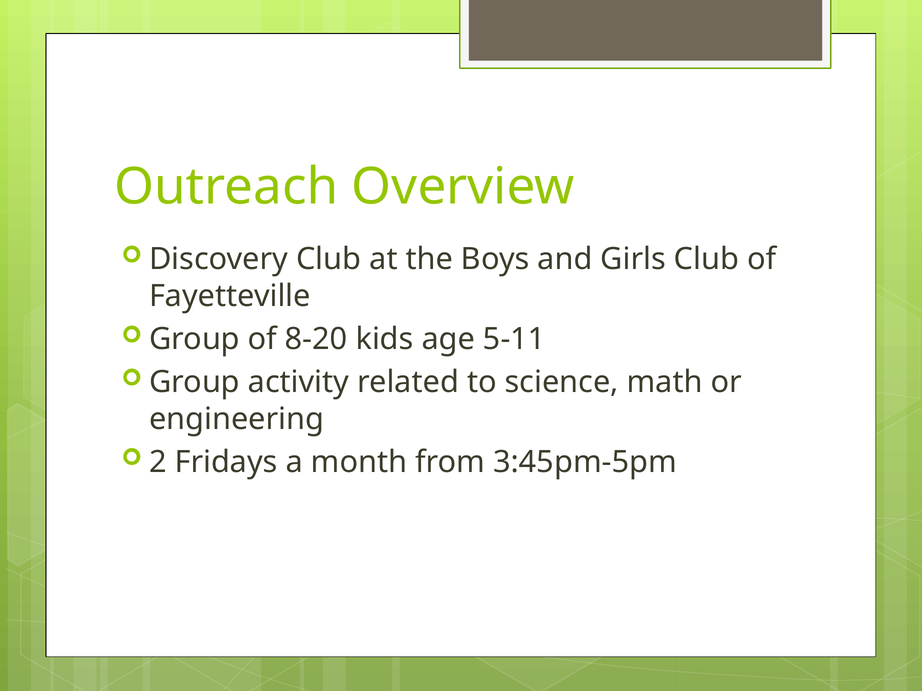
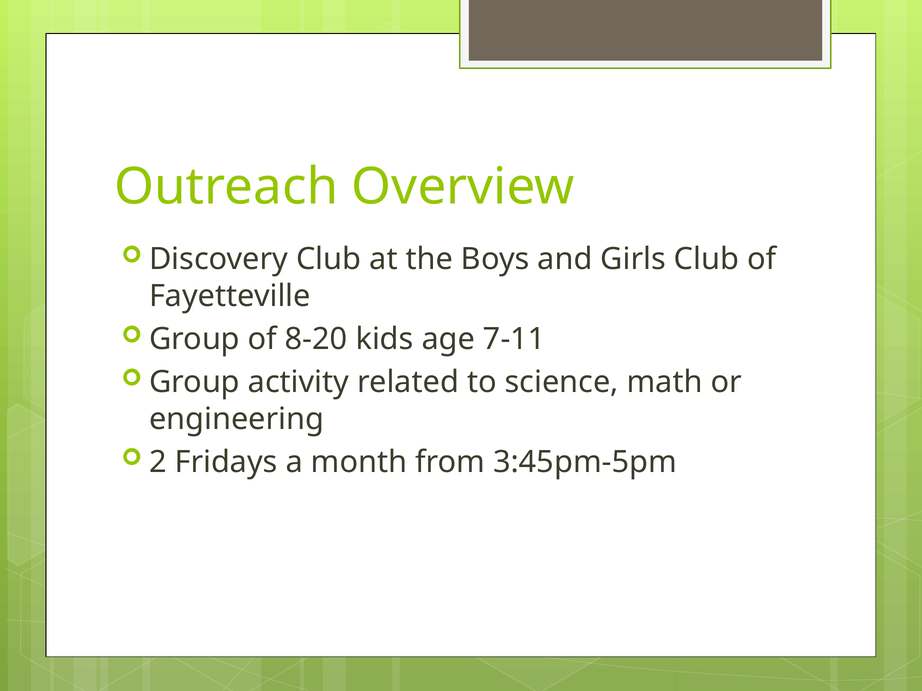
5-11: 5-11 -> 7-11 (514, 339)
